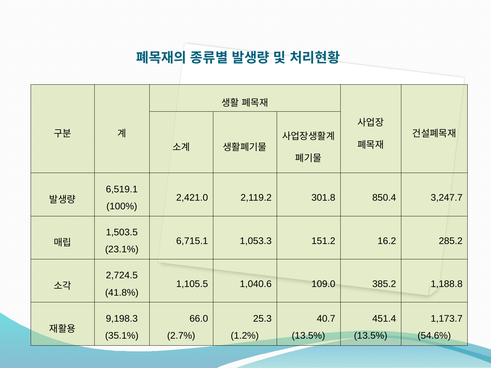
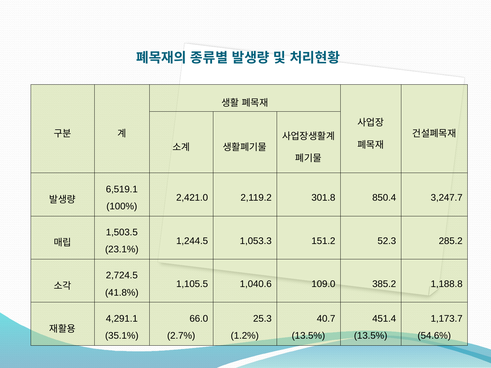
6,715.1: 6,715.1 -> 1,244.5 (192, 241)
16.2: 16.2 -> 52.3 (387, 241)
9,198.3: 9,198.3 -> 4,291.1 (122, 319)
